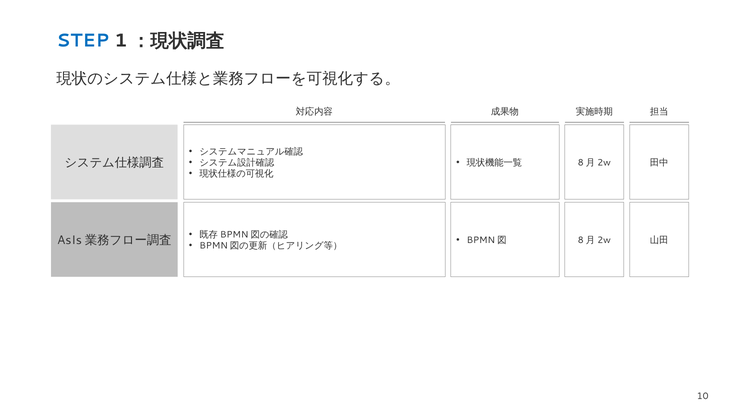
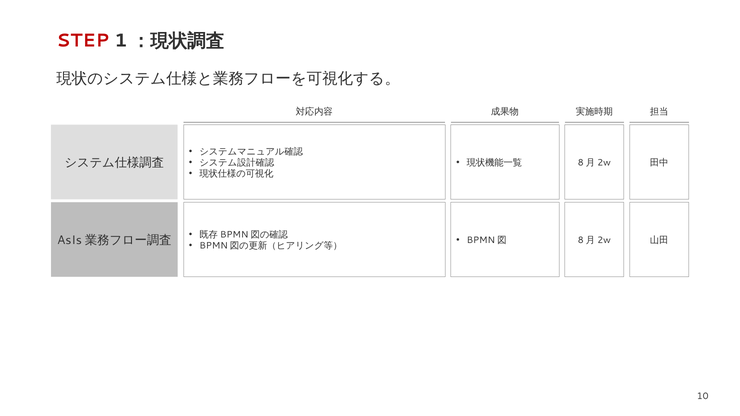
STEP colour: blue -> red (83, 41)
